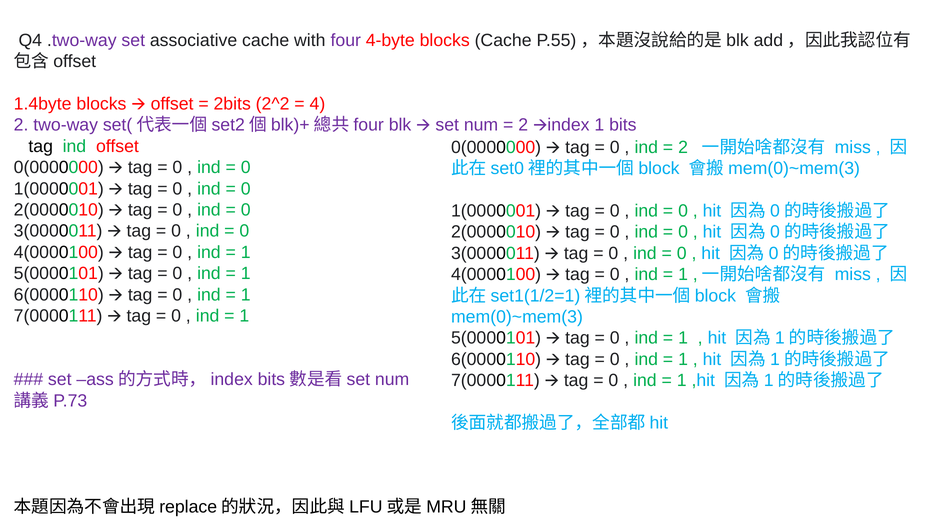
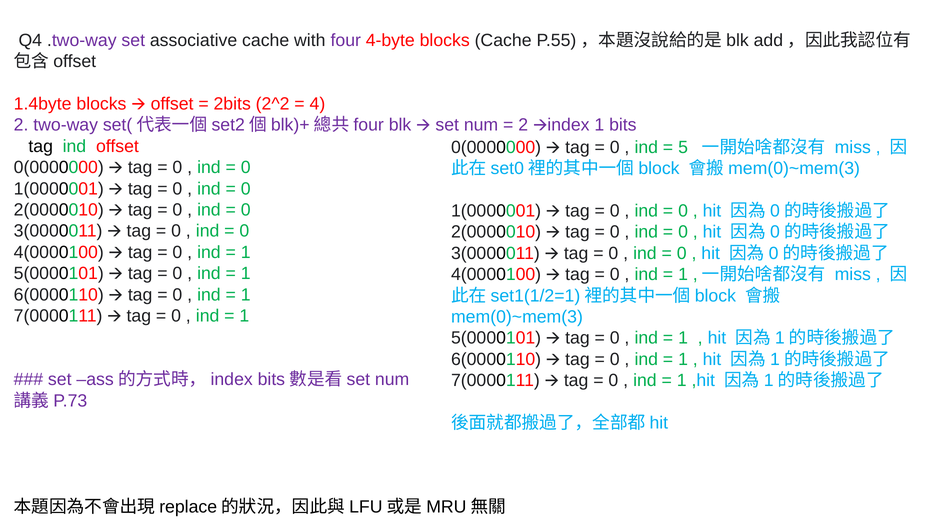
2: 2 -> 5 (683, 147)
